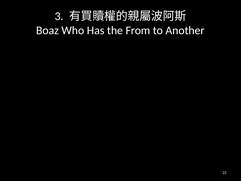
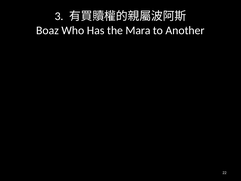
From: From -> Mara (138, 30)
